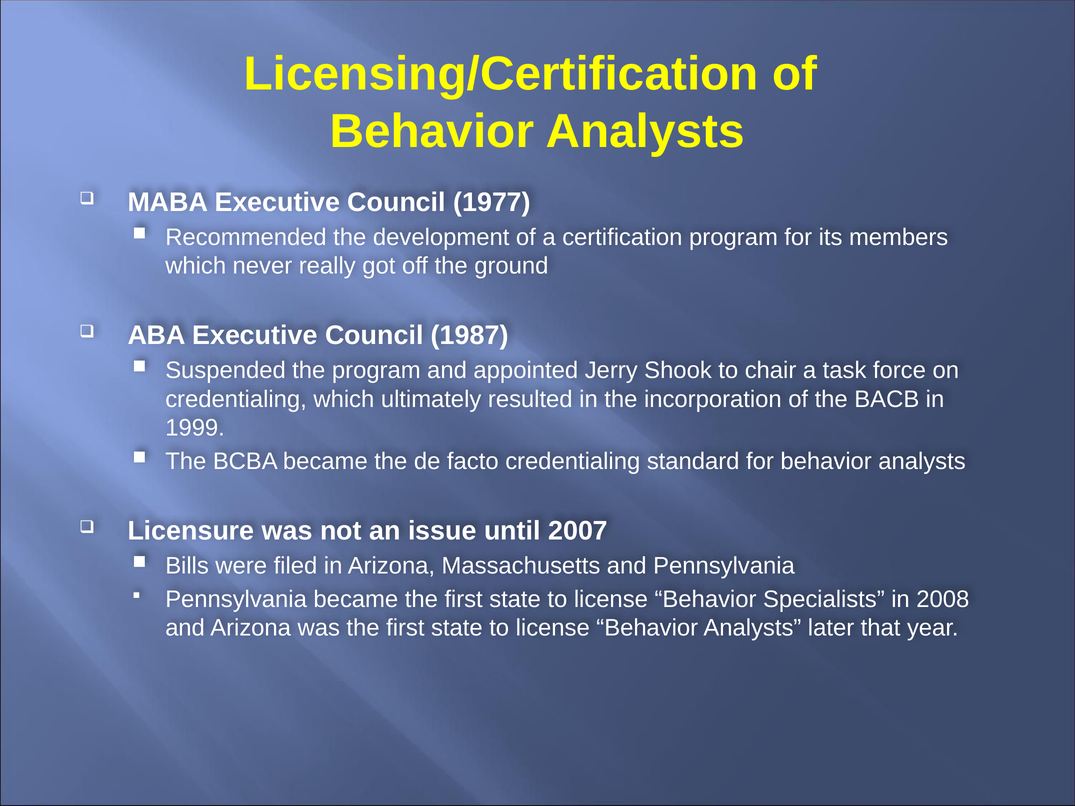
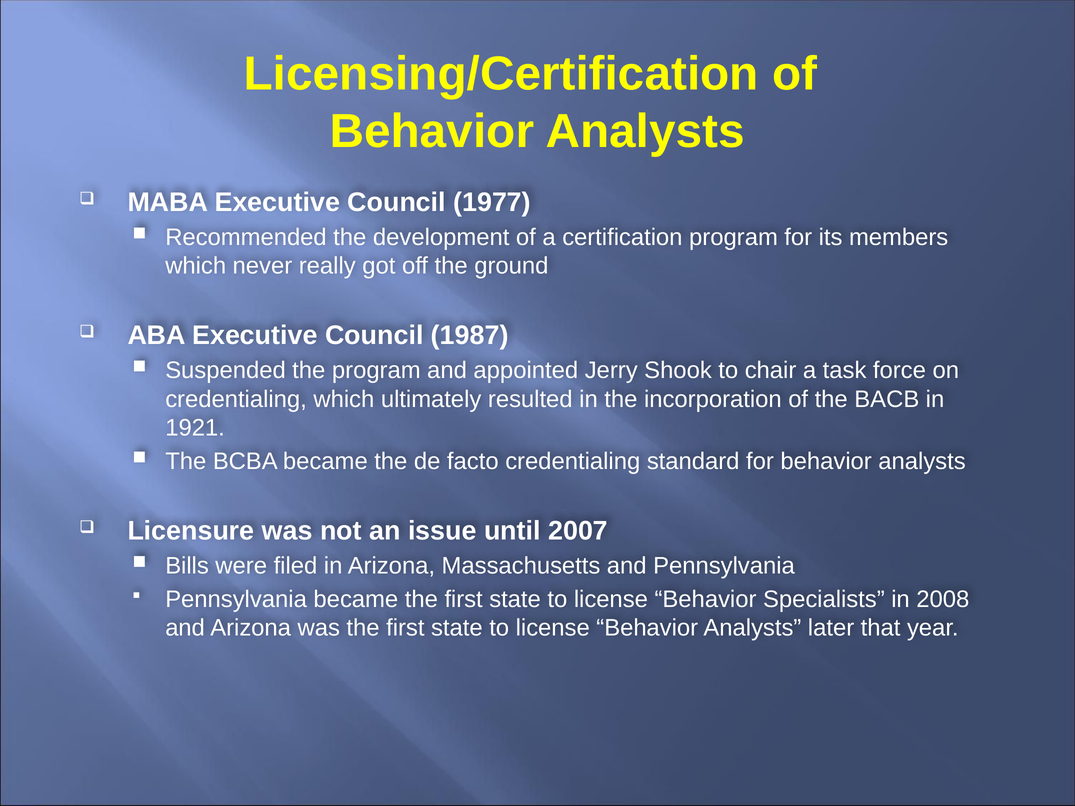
1999: 1999 -> 1921 (195, 428)
